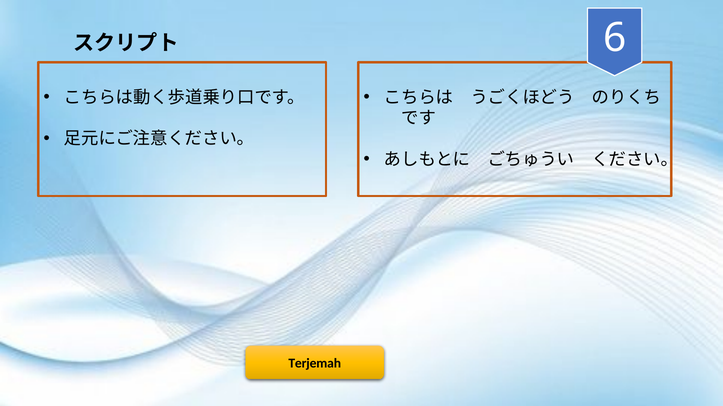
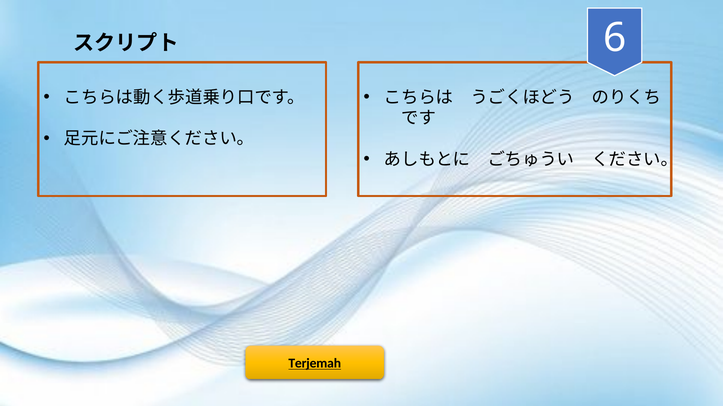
Terjemah underline: none -> present (315, 364)
